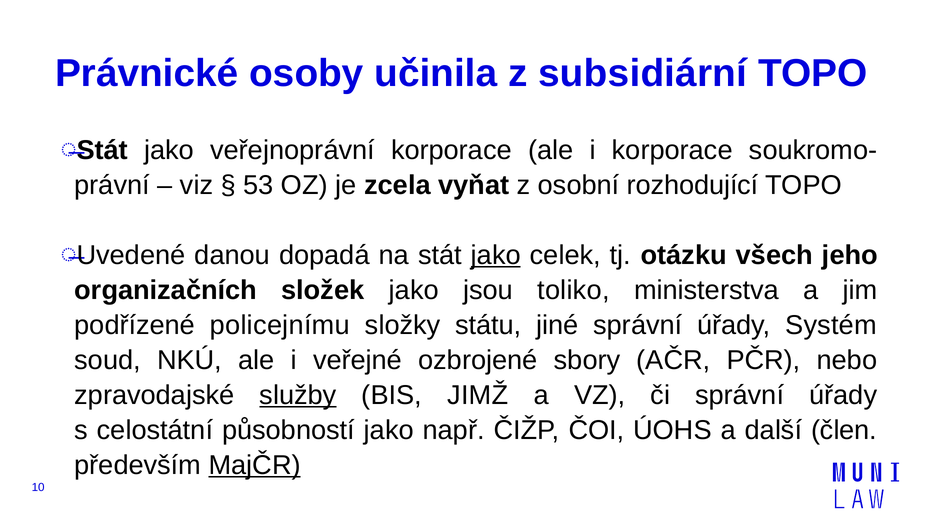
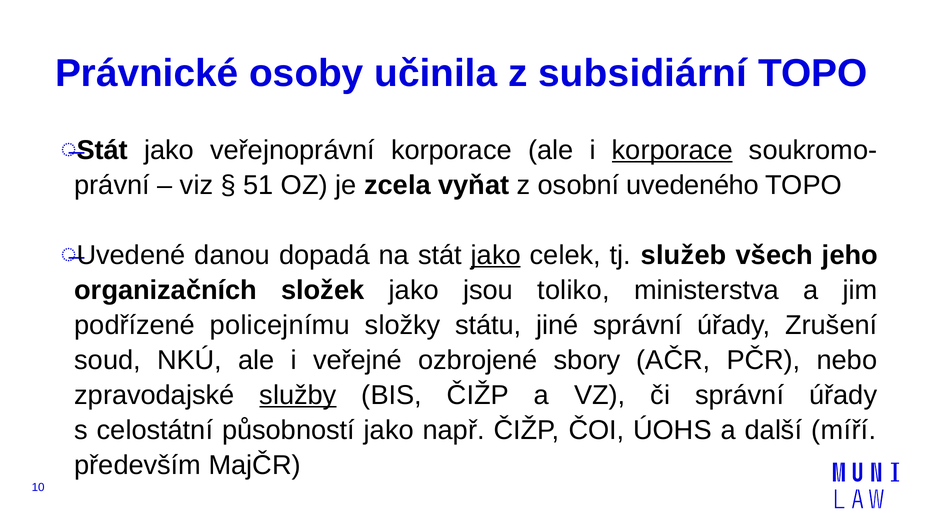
korporace underline: none -> present (672, 150)
53: 53 -> 51 (258, 185)
rozhodující: rozhodující -> uvedeného (693, 185)
otázku: otázku -> služeb (684, 255)
Systém: Systém -> Zrušení (831, 325)
BIS JIMŽ: JIMŽ -> ČIŽP (478, 395)
člen: člen -> míří (844, 430)
MajČR underline: present -> none (255, 465)
